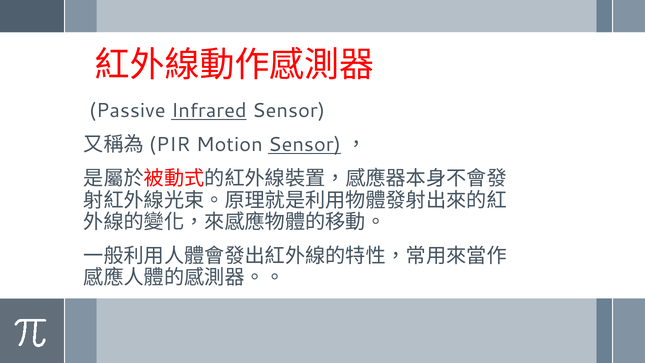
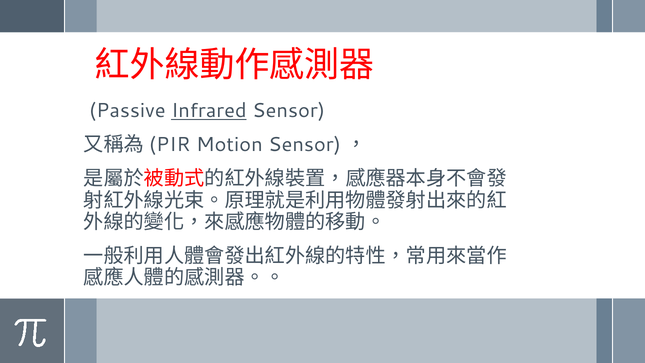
Sensor underline: present -> none (305, 145)
